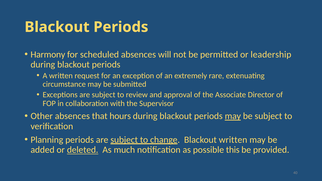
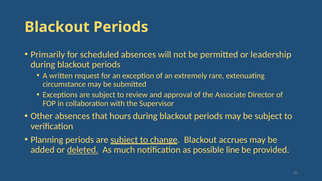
Harmony: Harmony -> Primarily (48, 54)
may underline: present -> none (233, 116)
Blackout written: written -> accrues (233, 140)
this: this -> line (233, 150)
